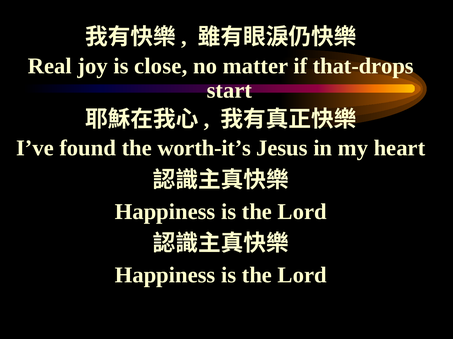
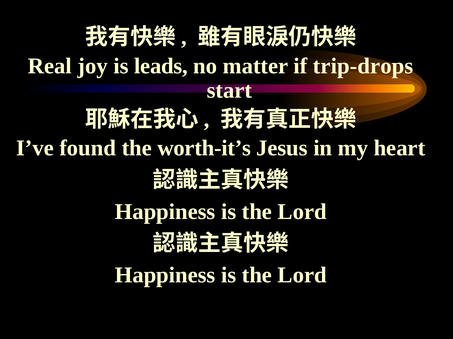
close: close -> leads (161, 66)
that-drops: that-drops -> trip-drops (363, 66)
